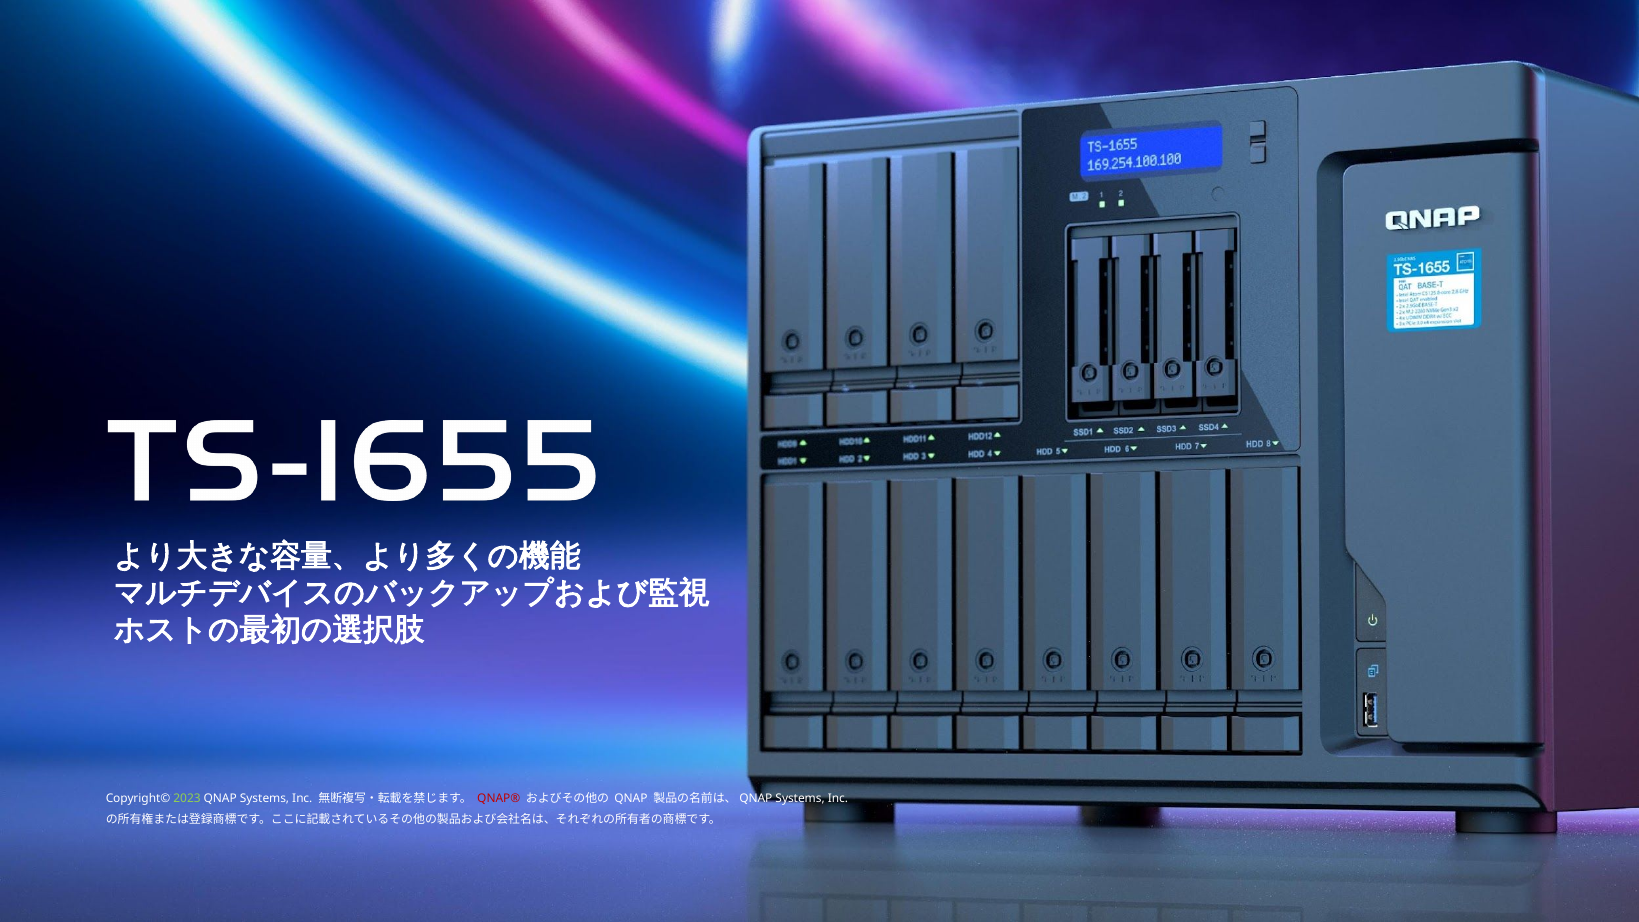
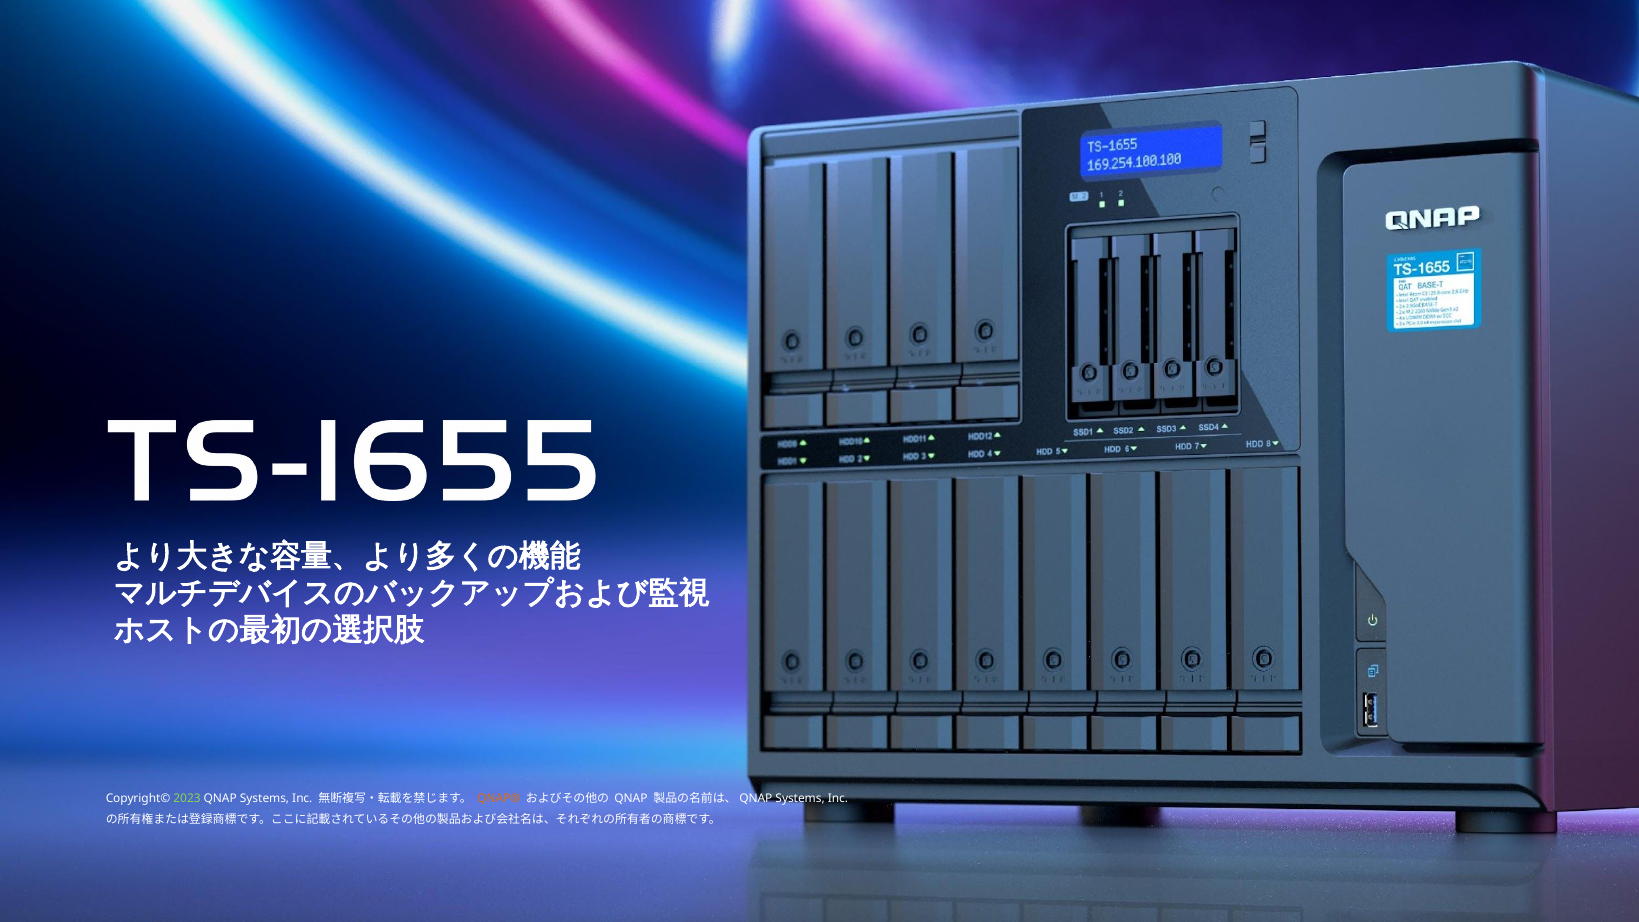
QNAP® colour: red -> orange (499, 798)
